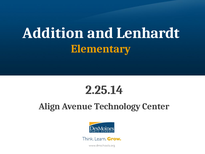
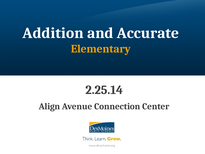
Lenhardt: Lenhardt -> Accurate (148, 33)
Technology: Technology -> Connection (117, 106)
